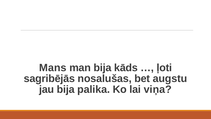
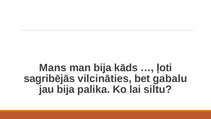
nosalušas: nosalušas -> vilcināties (105, 78)
augstu: augstu -> gabalu (170, 78)
viņa: viņa -> siltu (158, 89)
